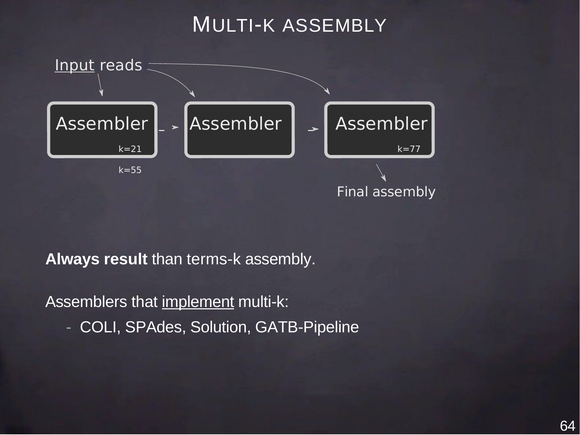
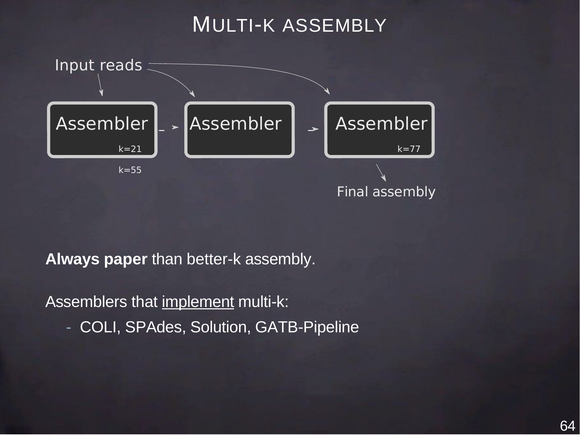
Input underline: present -> none (75, 66)
result: result -> paper (126, 259)
terms-k: terms-k -> better-k (214, 259)
